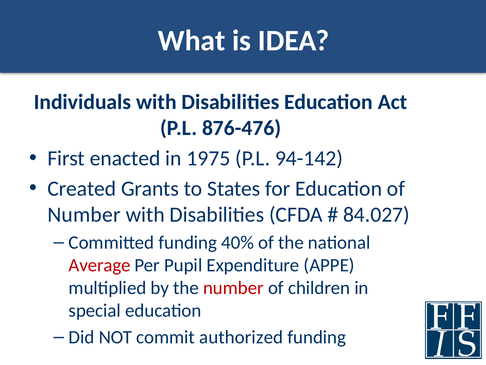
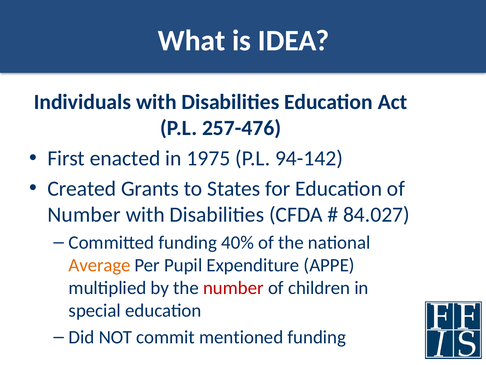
876-476: 876-476 -> 257-476 (242, 128)
Average colour: red -> orange (100, 265)
authorized: authorized -> mentioned (241, 337)
